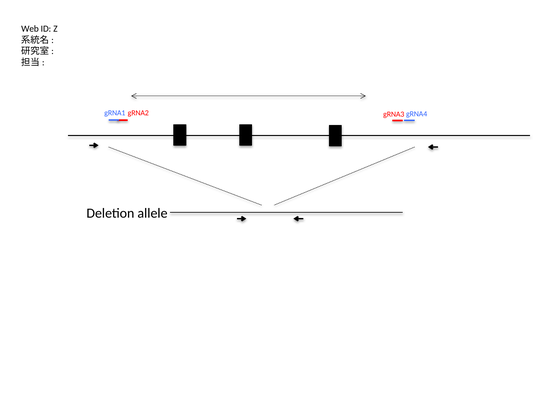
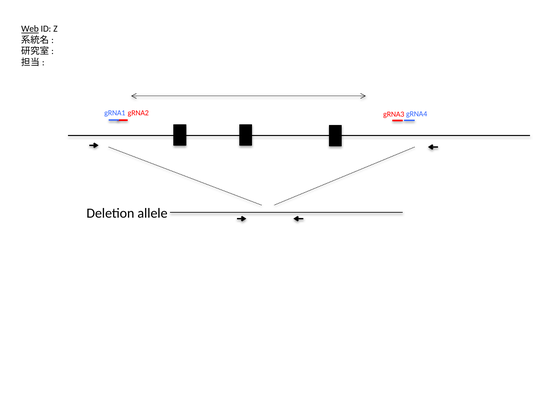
Web underline: none -> present (30, 29)
